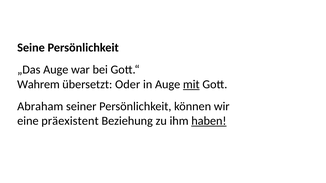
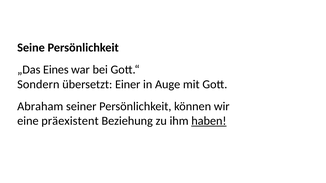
„Das Auge: Auge -> Eines (56, 70)
Wahrem: Wahrem -> Sondern (38, 84)
Oder: Oder -> Einer (128, 84)
mit underline: present -> none (191, 84)
